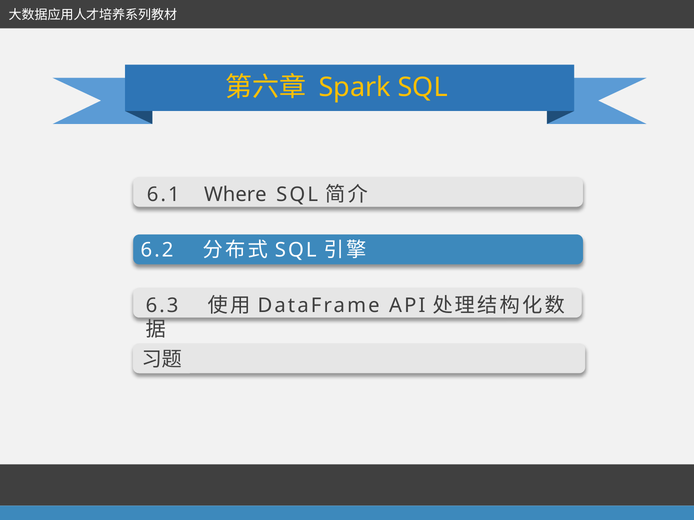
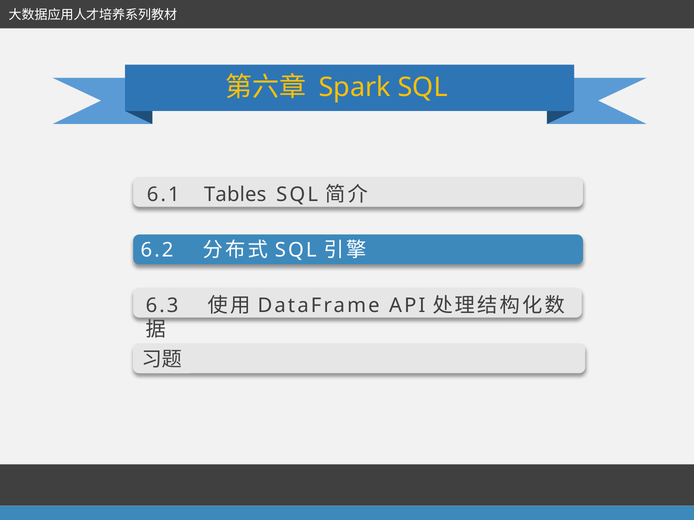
Where: Where -> Tables (235, 195)
